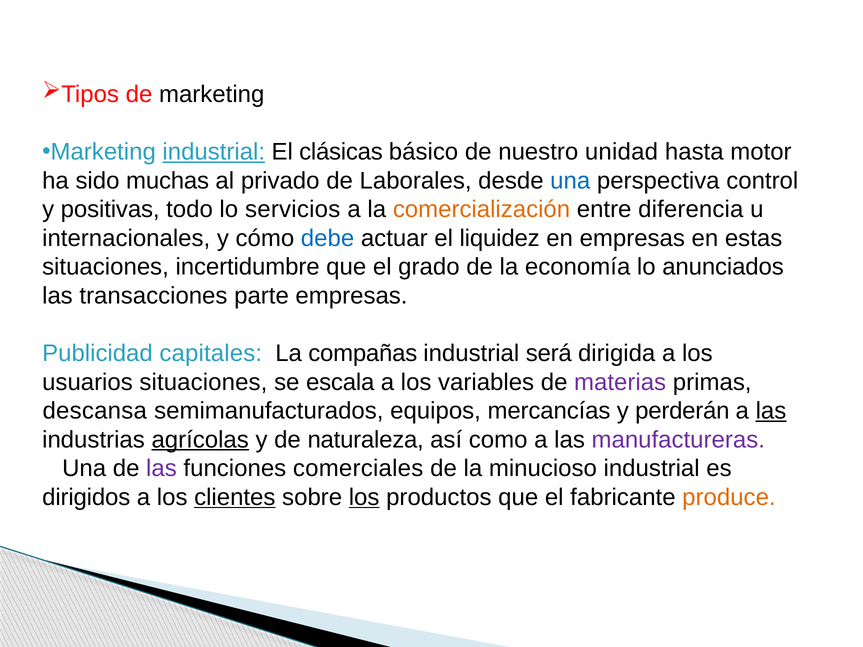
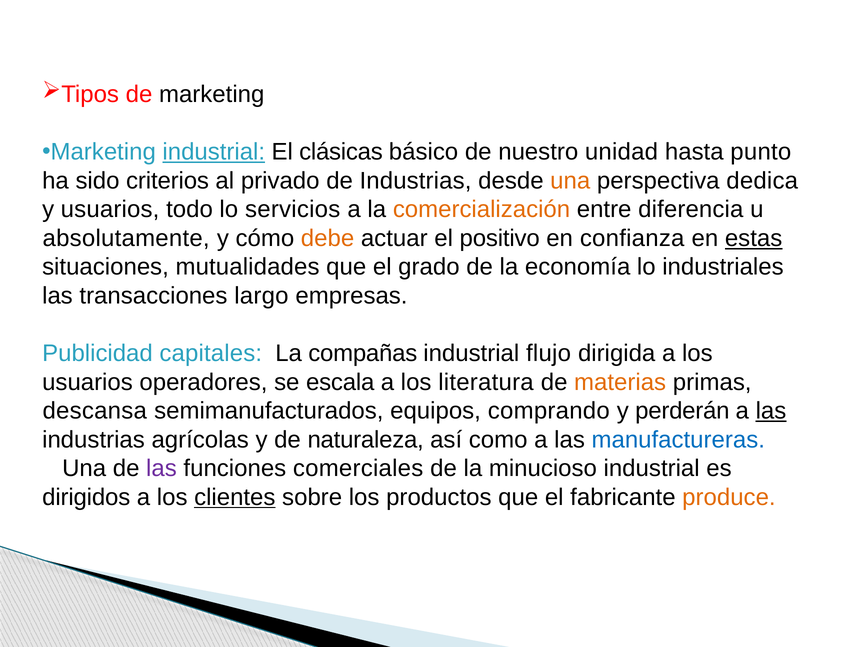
motor: motor -> punto (761, 152)
muchas: muchas -> criterios (168, 181)
de Laborales: Laborales -> Industrias (415, 181)
una colour: blue -> orange (570, 181)
control: control -> dedica (762, 181)
y positivas: positivas -> usuarios (110, 210)
internacionales: internacionales -> absolutamente (126, 238)
debe colour: blue -> orange (328, 238)
liquidez: liquidez -> positivo (500, 238)
en empresas: empresas -> confianza (632, 238)
estas underline: none -> present (754, 238)
incertidumbre: incertidumbre -> mutualidades (248, 267)
anunciados: anunciados -> industriales (723, 267)
parte: parte -> largo (261, 296)
será: será -> flujo (549, 353)
usuarios situaciones: situaciones -> operadores (203, 382)
variables: variables -> literatura (486, 382)
materias colour: purple -> orange (620, 382)
mercancías: mercancías -> comprando (549, 411)
agrícolas underline: present -> none (200, 440)
manufactureras colour: purple -> blue (678, 440)
los underline: present -> none (364, 497)
